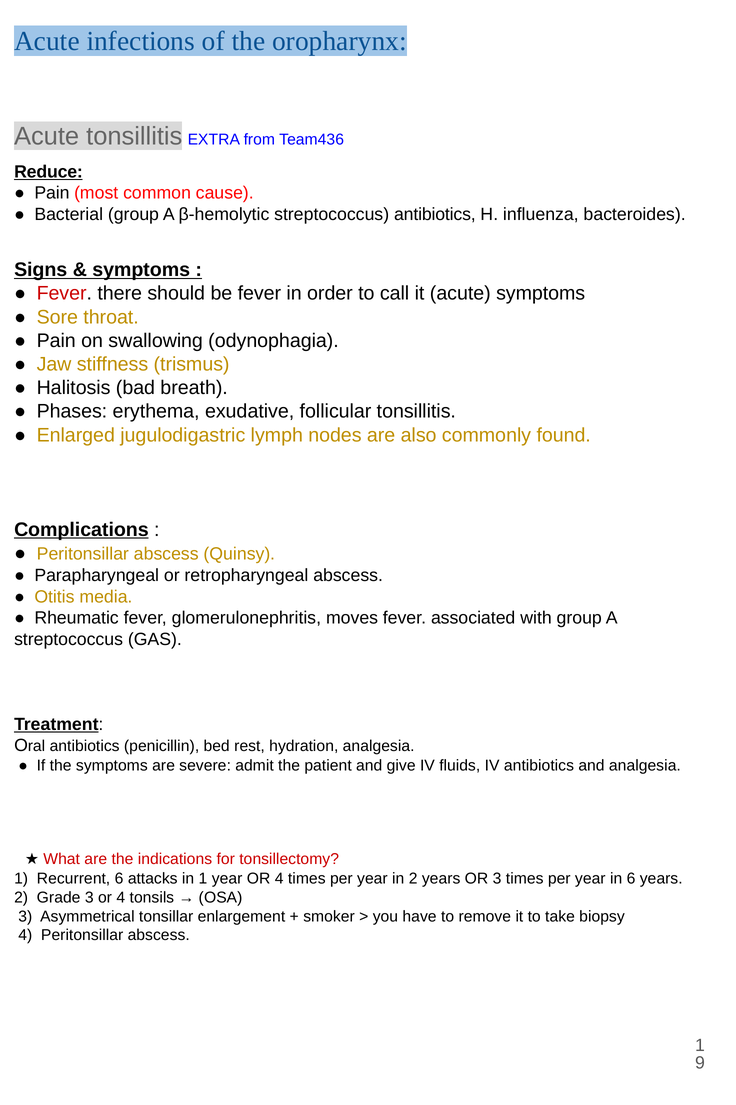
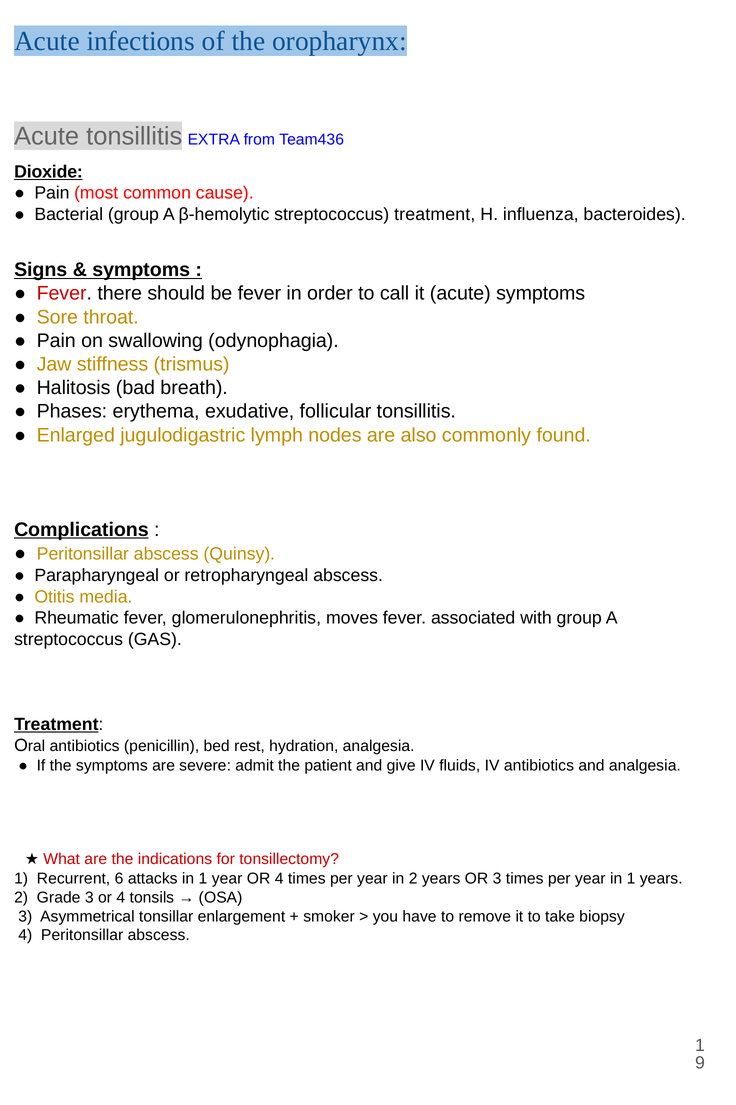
Reduce: Reduce -> Dioxide (48, 172)
streptococcus antibiotics: antibiotics -> treatment (435, 214)
year in 6: 6 -> 1 (631, 878)
